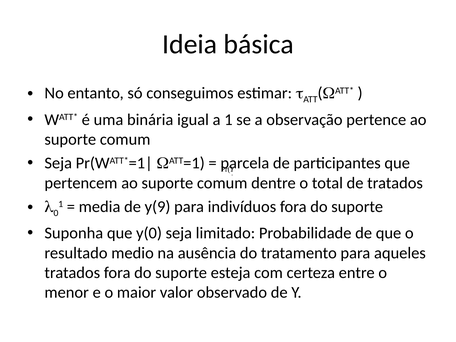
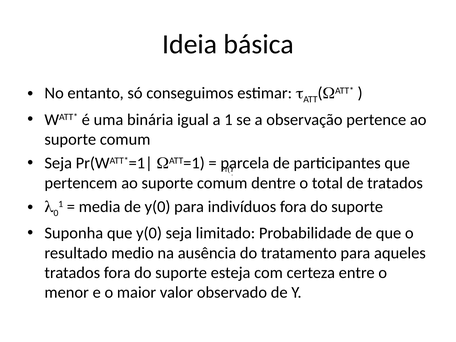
de y(9: y(9 -> y(0 (158, 207)
